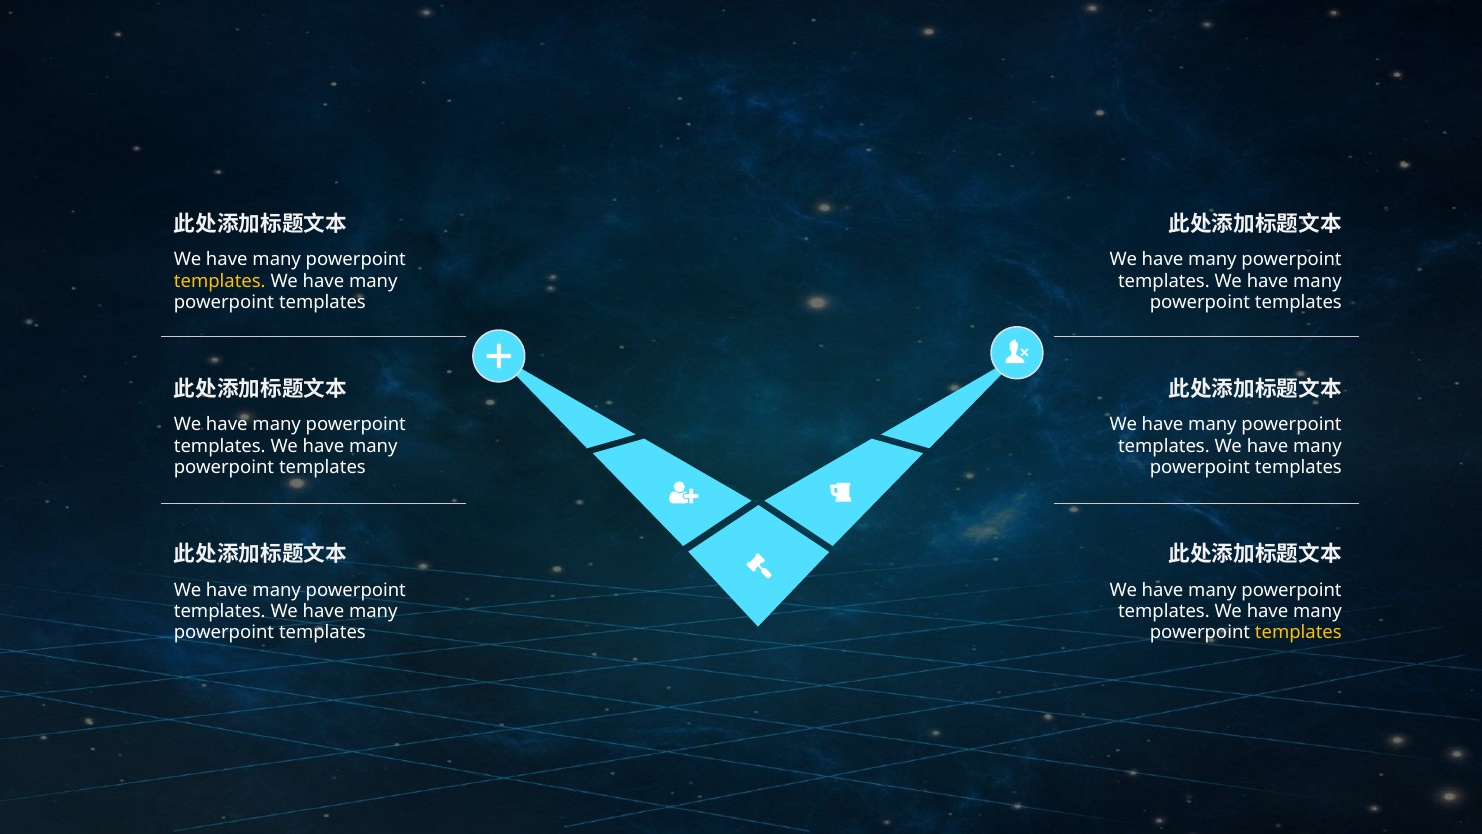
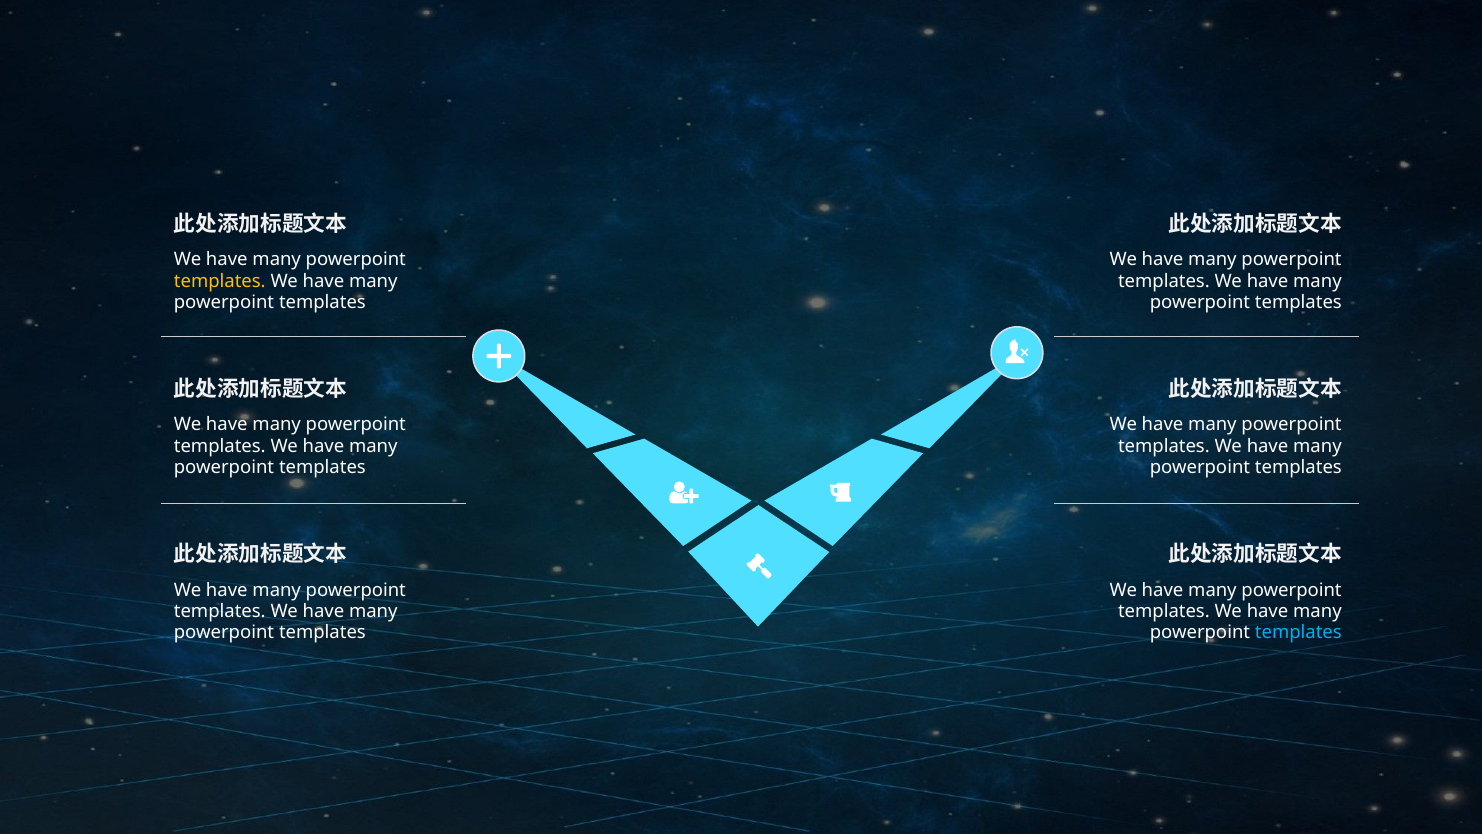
templates colour: yellow -> light blue (1298, 632)
